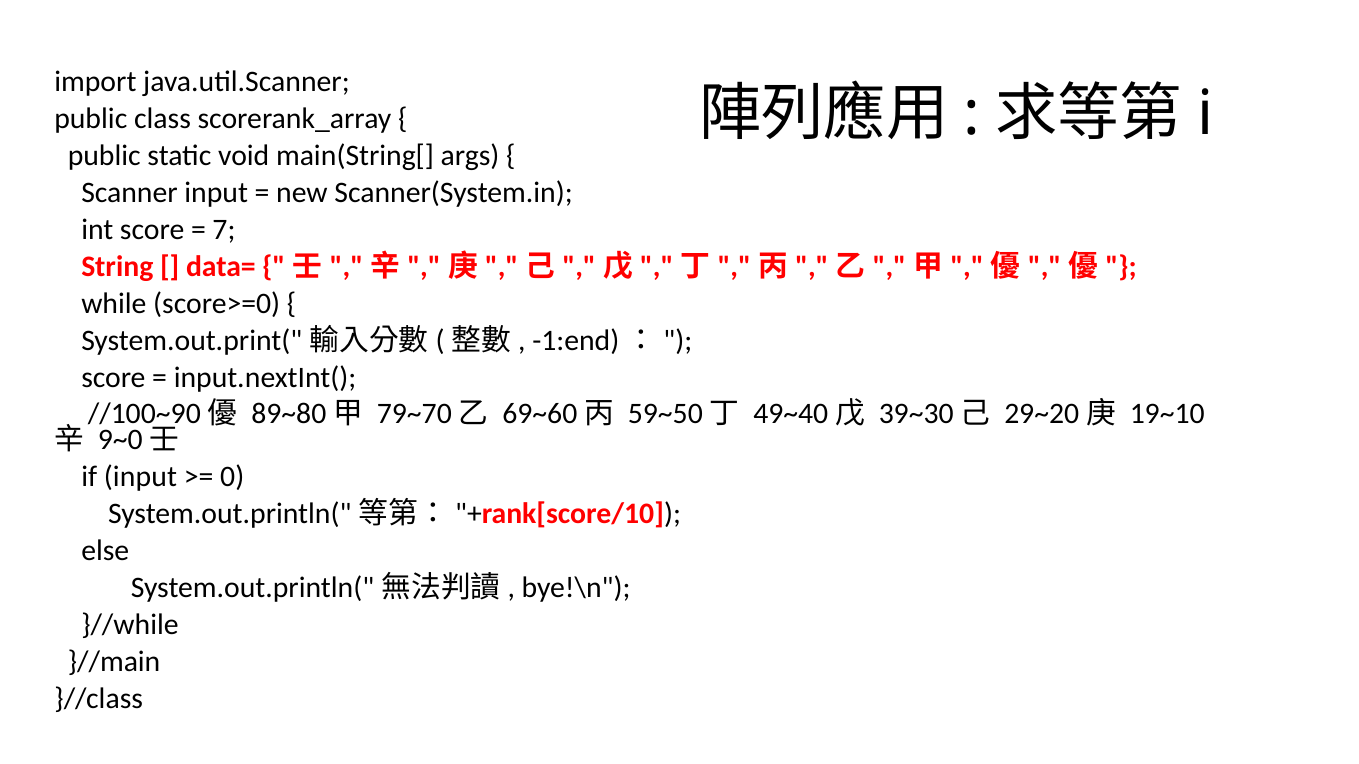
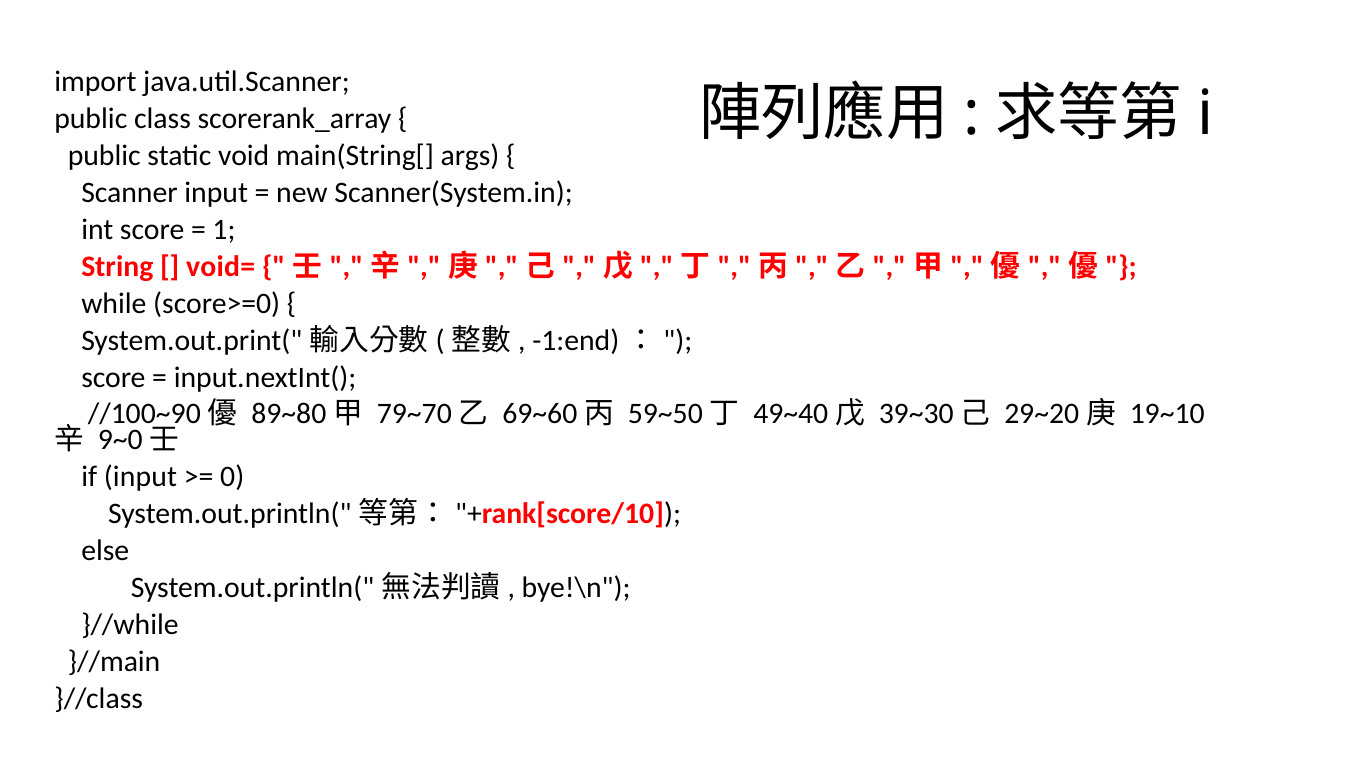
7: 7 -> 1 (224, 229)
data=: data= -> void= (221, 266)
